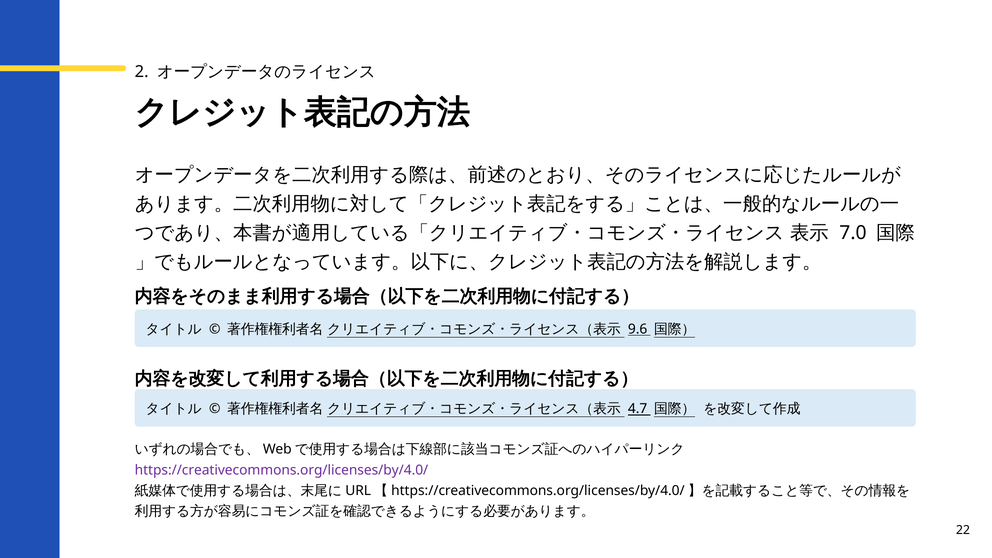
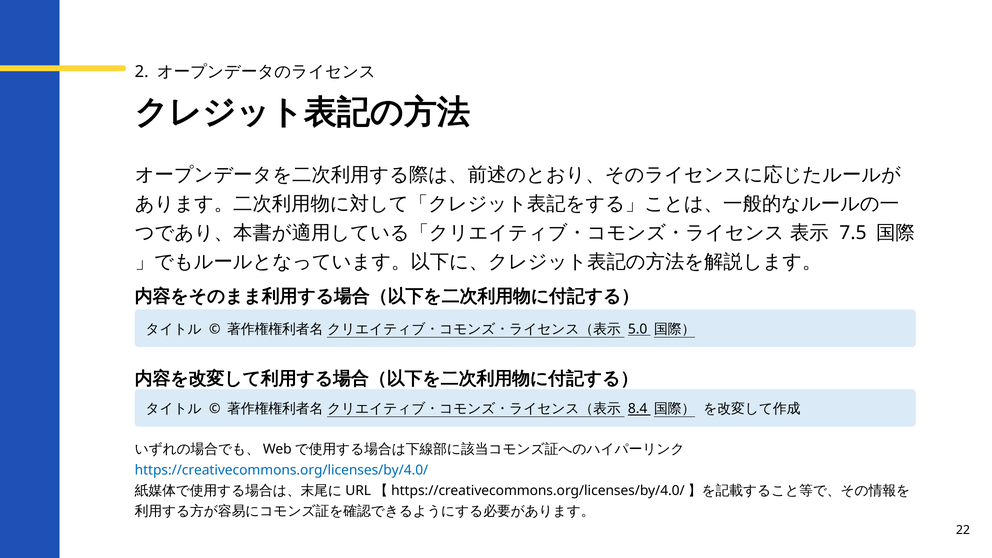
7.0: 7.0 -> 7.5 (853, 233)
9.6: 9.6 -> 5.0 (638, 329)
4.7: 4.7 -> 8.4 (638, 409)
https://creativecommons.org/licenses/by/4.0/ colour: purple -> blue (281, 470)
